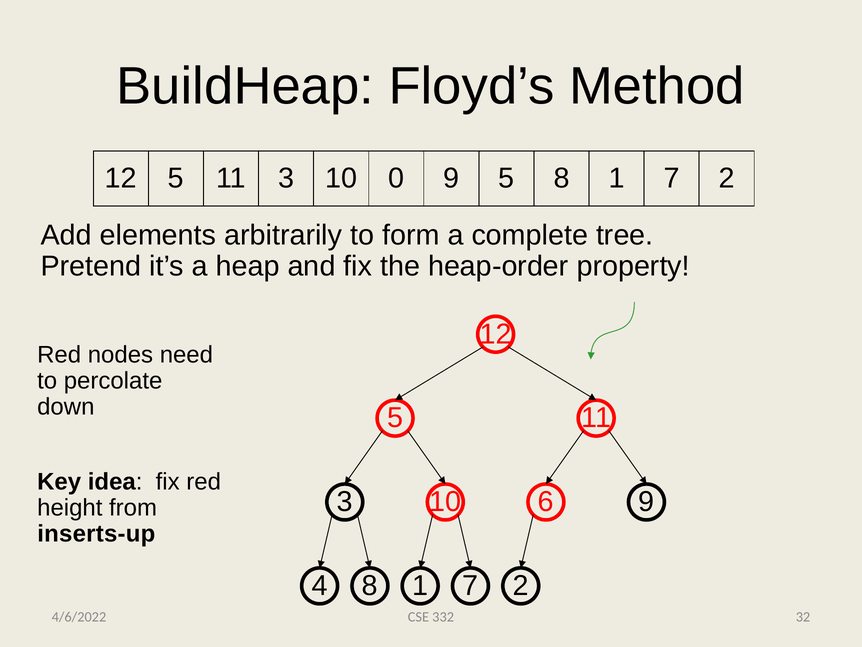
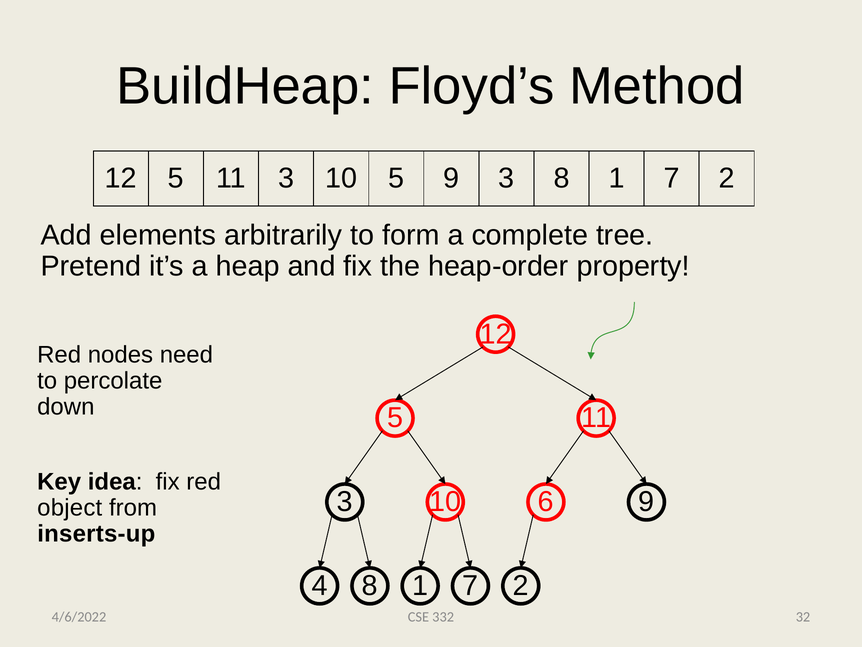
10 0: 0 -> 5 (396, 178)
9 5: 5 -> 3 (506, 178)
height: height -> object (70, 507)
